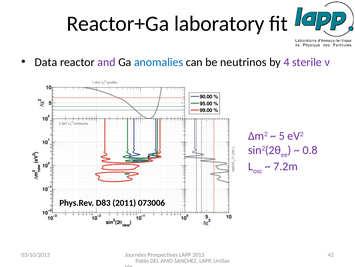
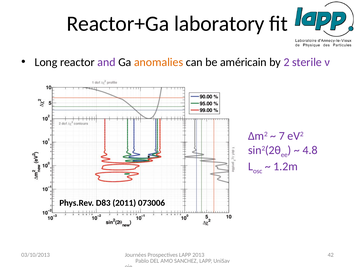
Data: Data -> Long (46, 62)
anomalies colour: blue -> orange (159, 62)
neutrinos: neutrinos -> américain (243, 62)
4: 4 -> 2 (287, 62)
5: 5 -> 7 (282, 136)
0.8: 0.8 -> 4.8 (310, 150)
7.2m: 7.2m -> 1.2m (286, 166)
